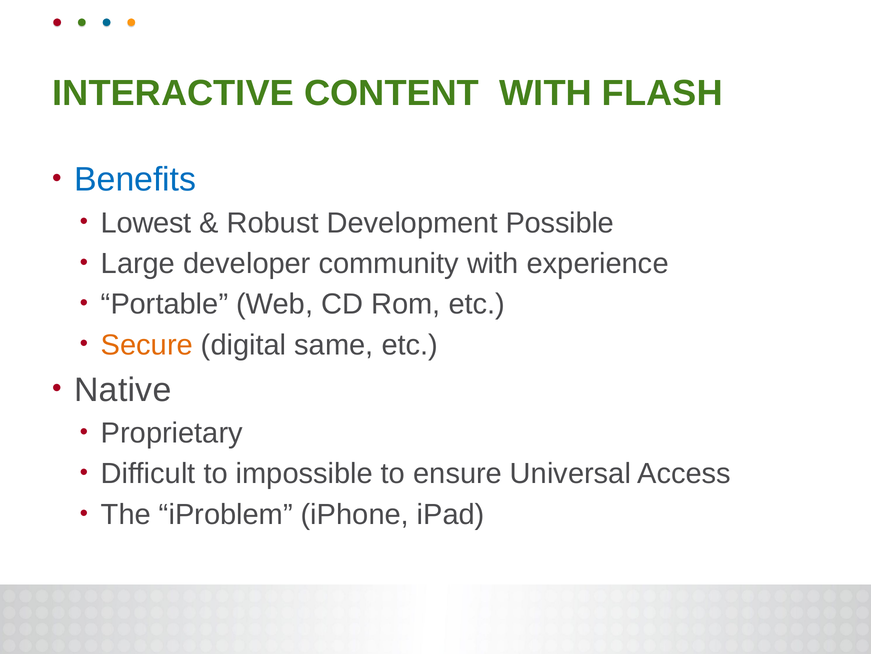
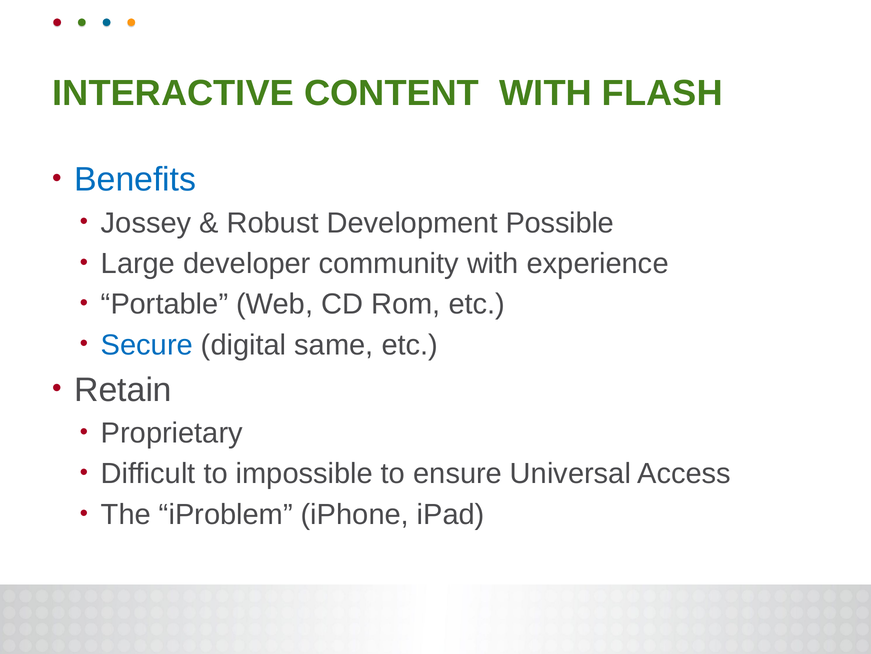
Lowest: Lowest -> Jossey (146, 223)
Secure colour: orange -> blue (147, 345)
Native: Native -> Retain (123, 389)
